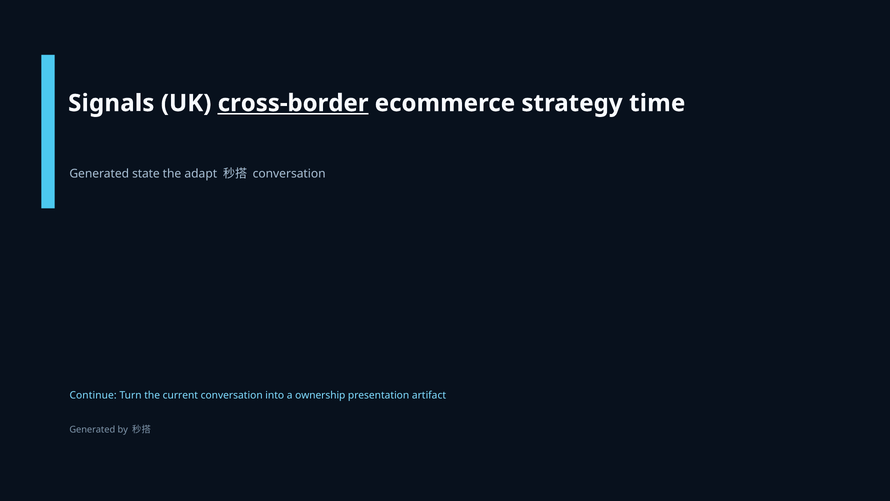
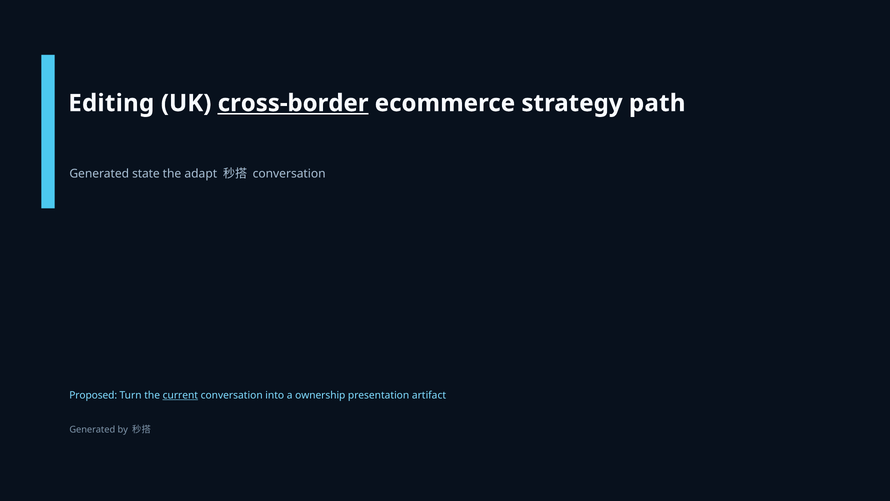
Signals: Signals -> Editing (111, 103)
time: time -> path (657, 103)
Continue: Continue -> Proposed (93, 395)
current underline: none -> present (180, 395)
